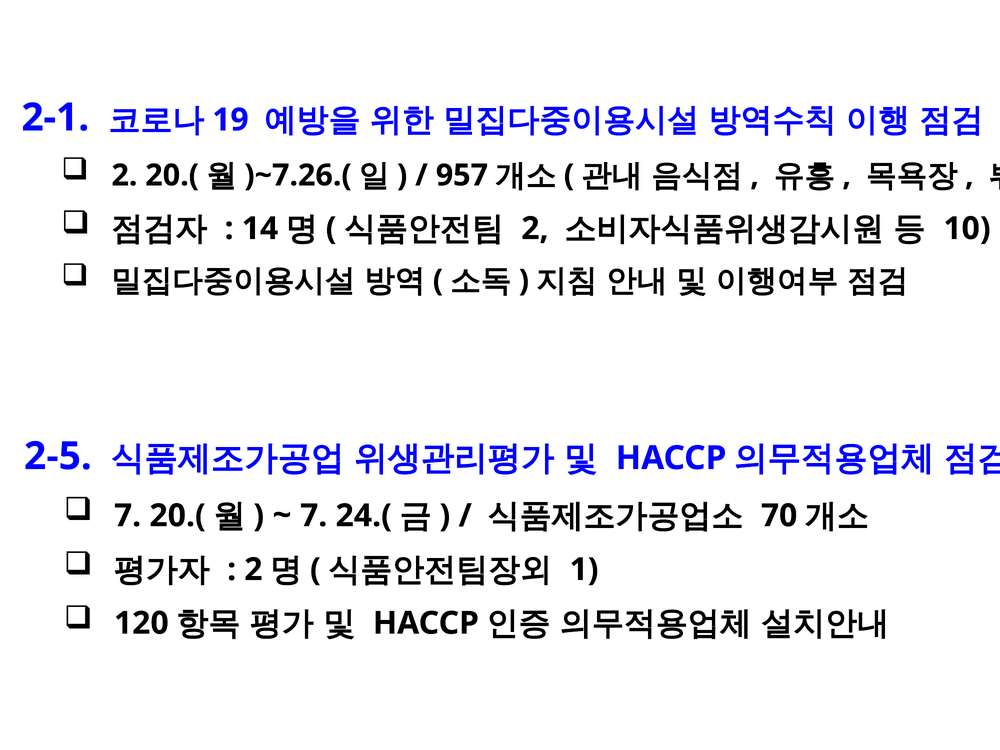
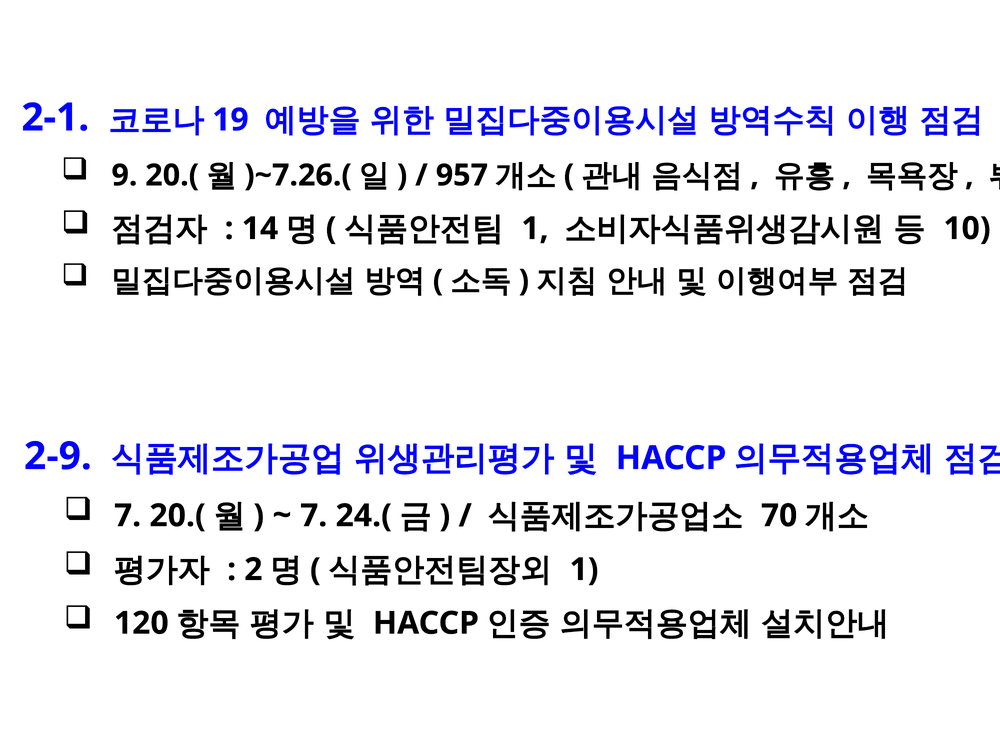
2: 2 -> 9 (124, 175)
2: 2 -> 1 (535, 229)
2-5: 2-5 -> 2-9 (58, 456)
